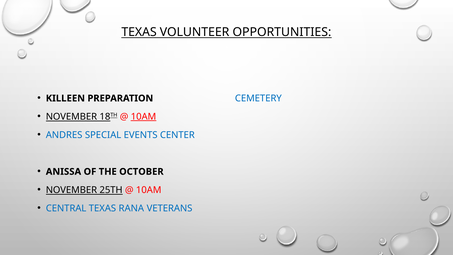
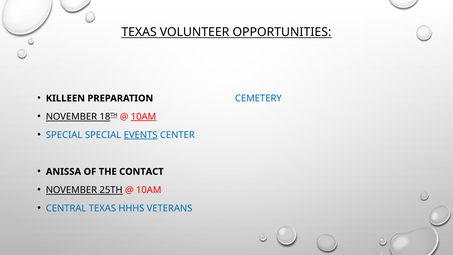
ANDRES: ANDRES -> SPECIAL (64, 135)
EVENTS underline: none -> present (141, 135)
OCTOBER: OCTOBER -> CONTACT (141, 172)
RANA: RANA -> HHHS (131, 208)
